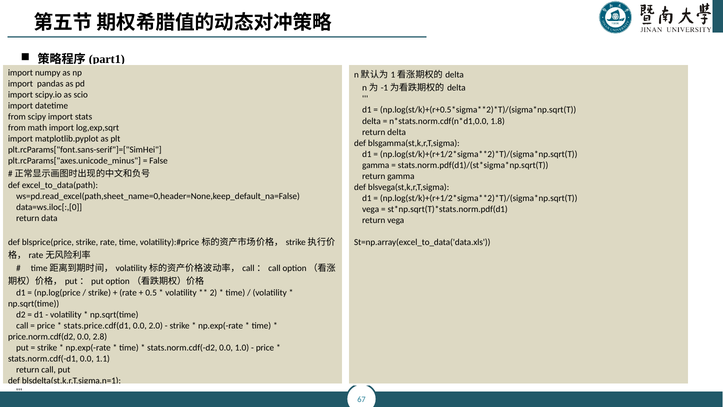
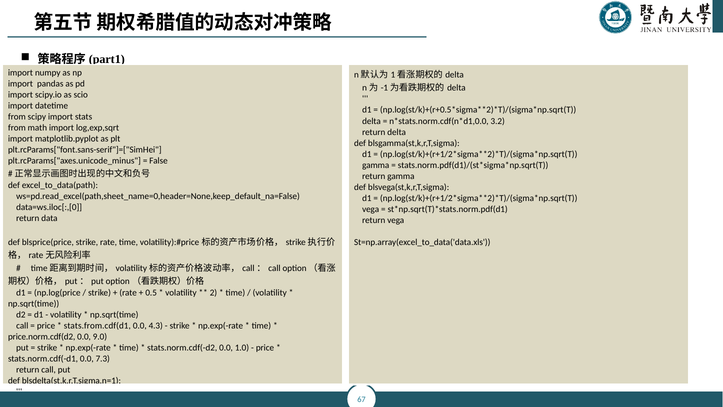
1.8: 1.8 -> 3.2 (498, 121)
stats.price.cdf(d1: stats.price.cdf(d1 -> stats.from.cdf(d1 (97, 326)
2.0: 2.0 -> 4.3 (156, 326)
2.8: 2.8 -> 9.0 (100, 337)
1.1: 1.1 -> 7.3 (103, 359)
